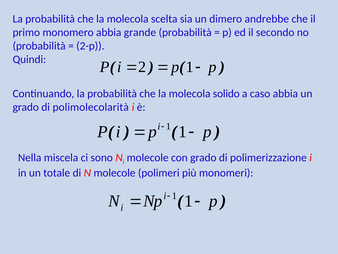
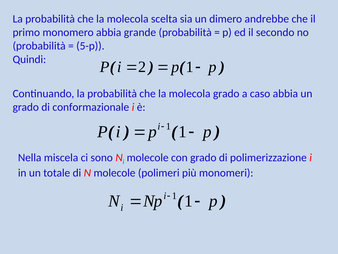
2-p: 2-p -> 5-p (90, 46)
molecola solido: solido -> grado (226, 93)
polimolecolarità: polimolecolarità -> conformazionale (91, 107)
